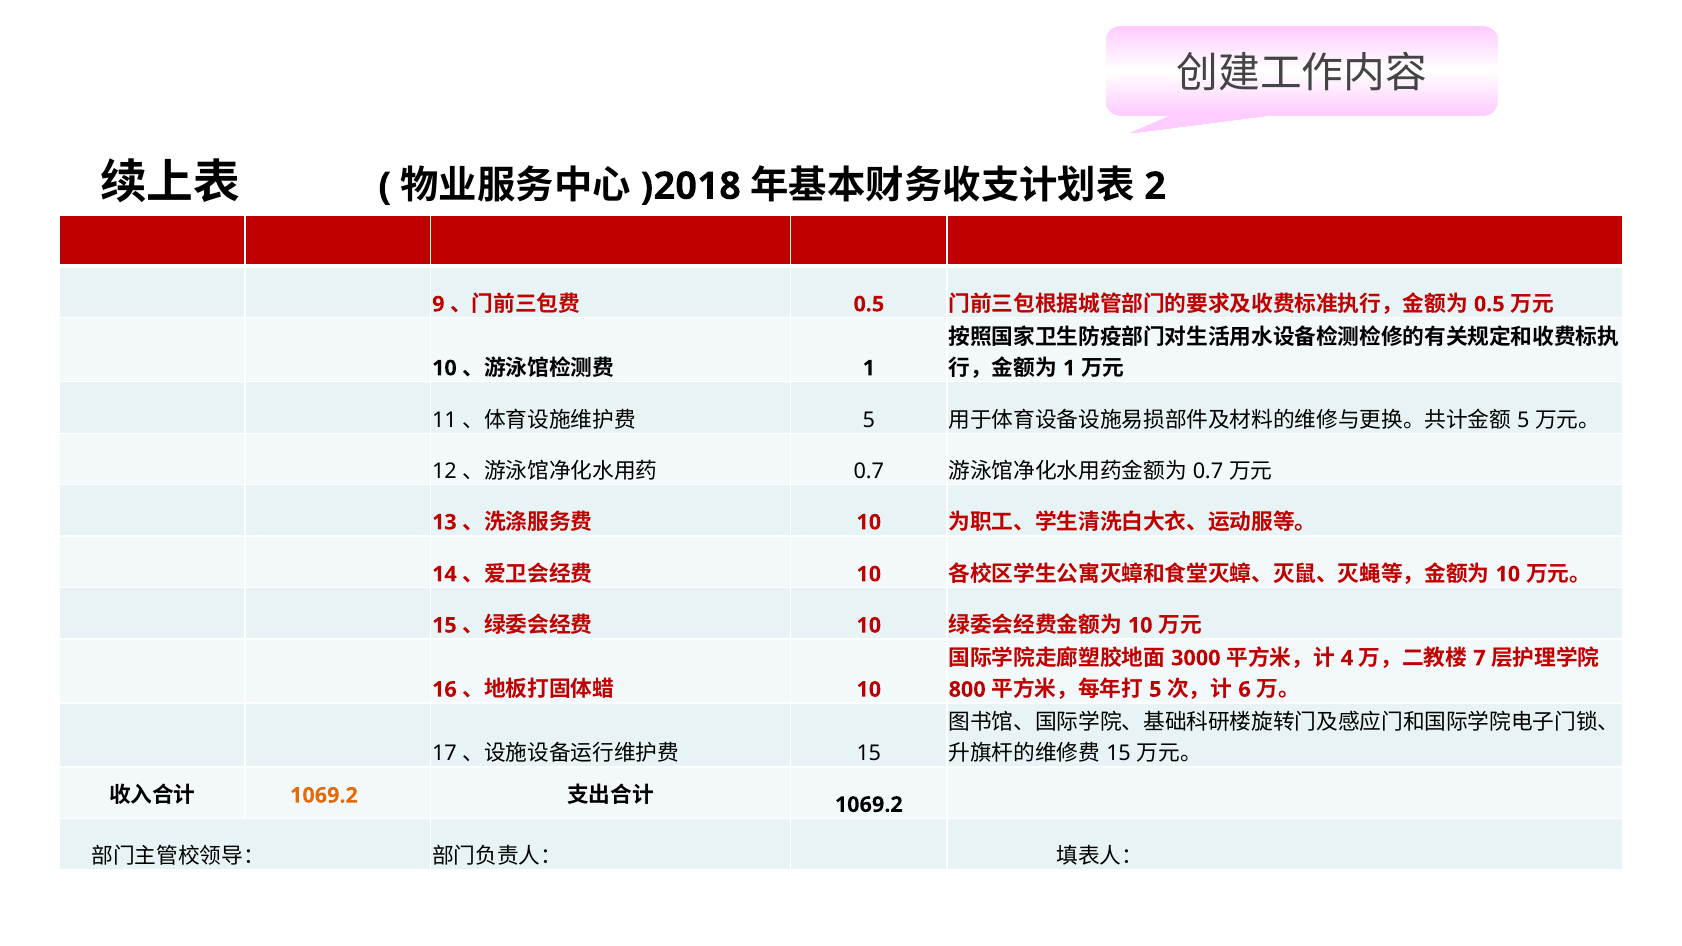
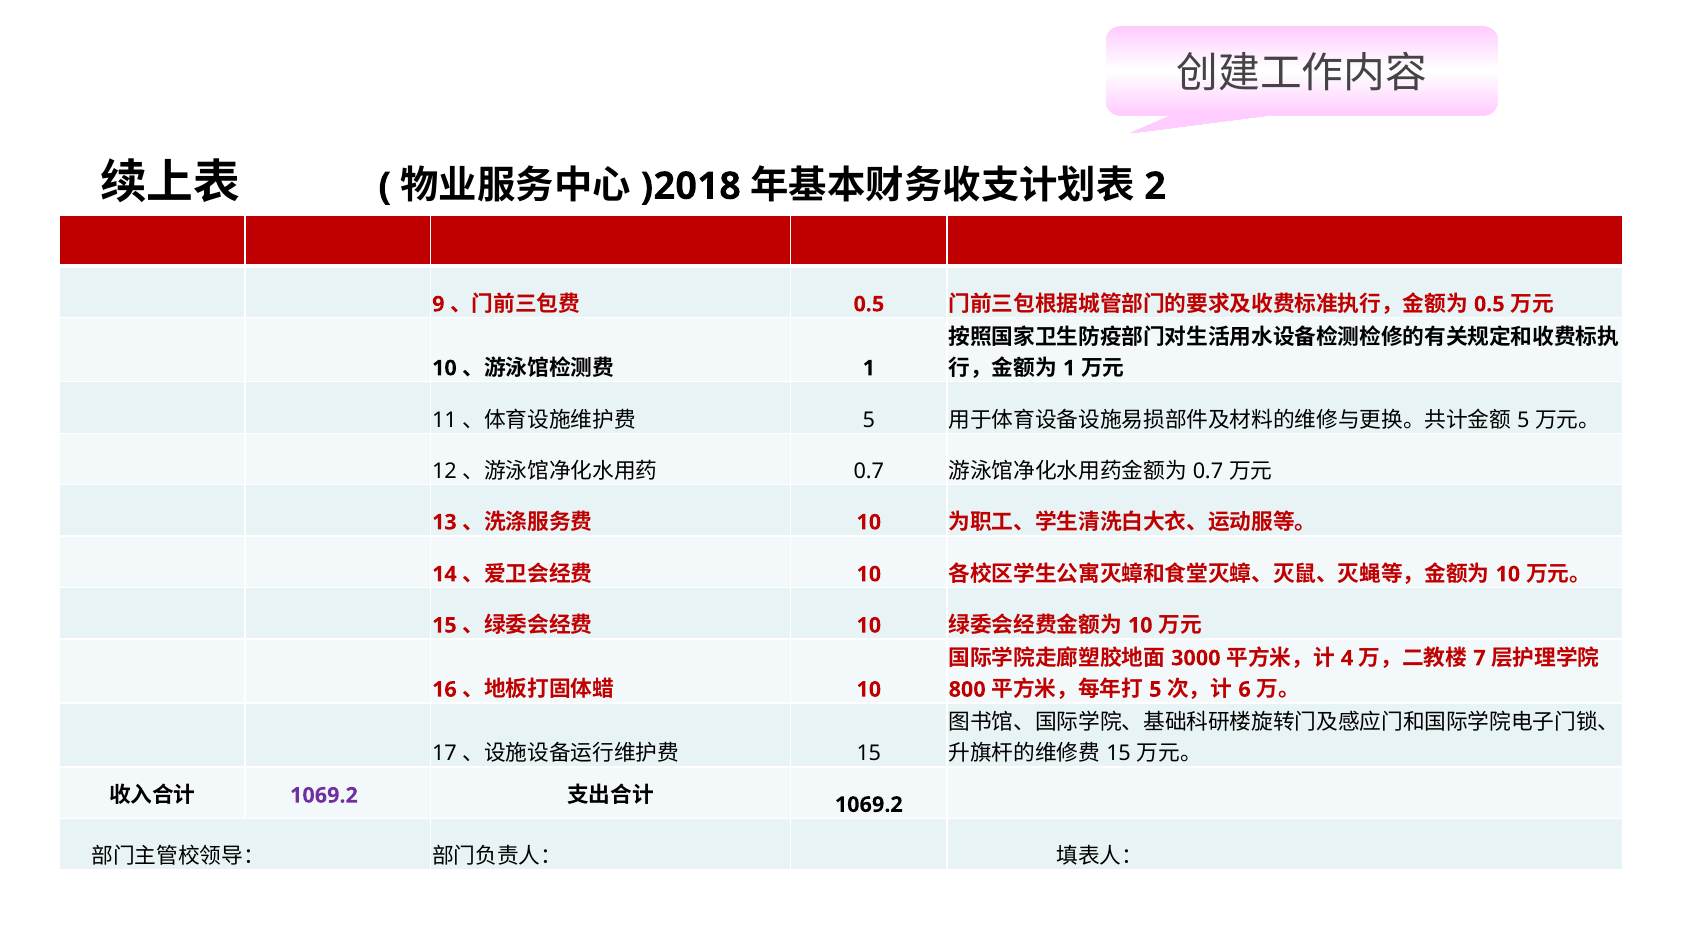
1069.2 colour: orange -> purple (324, 796)
